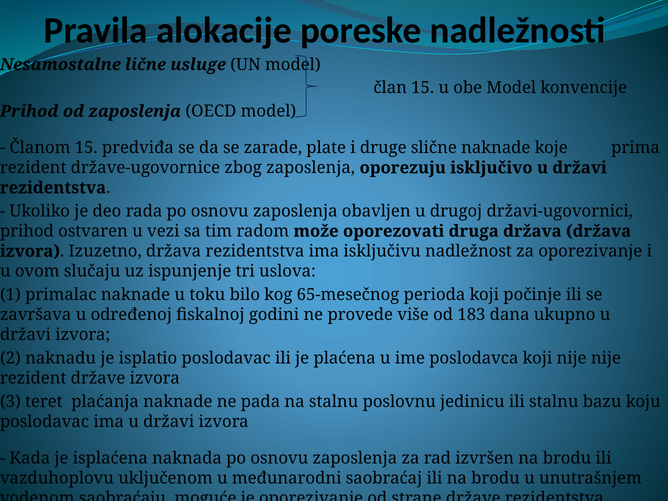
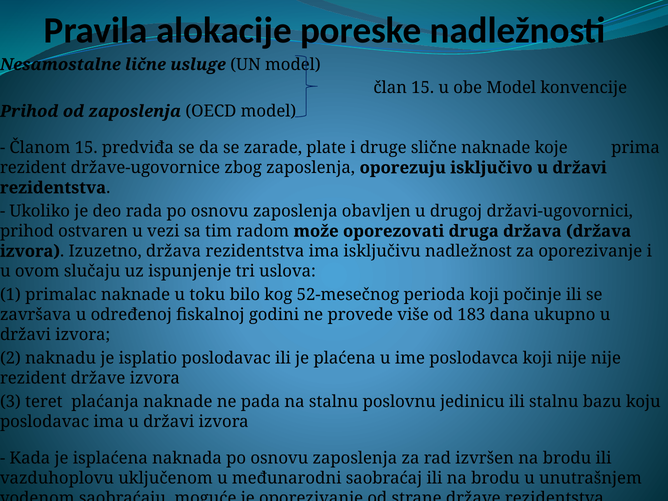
65-mesečnog: 65-mesečnog -> 52-mesečnog (348, 295)
